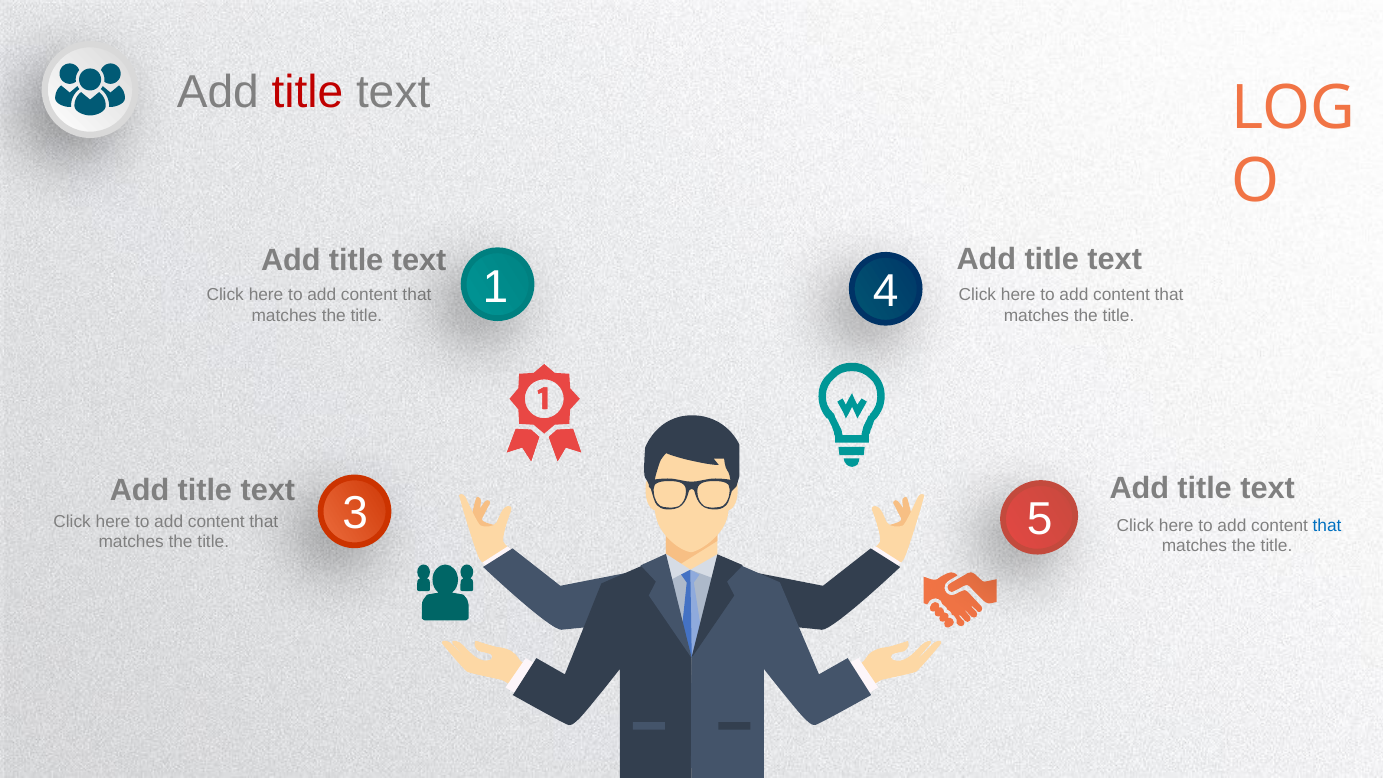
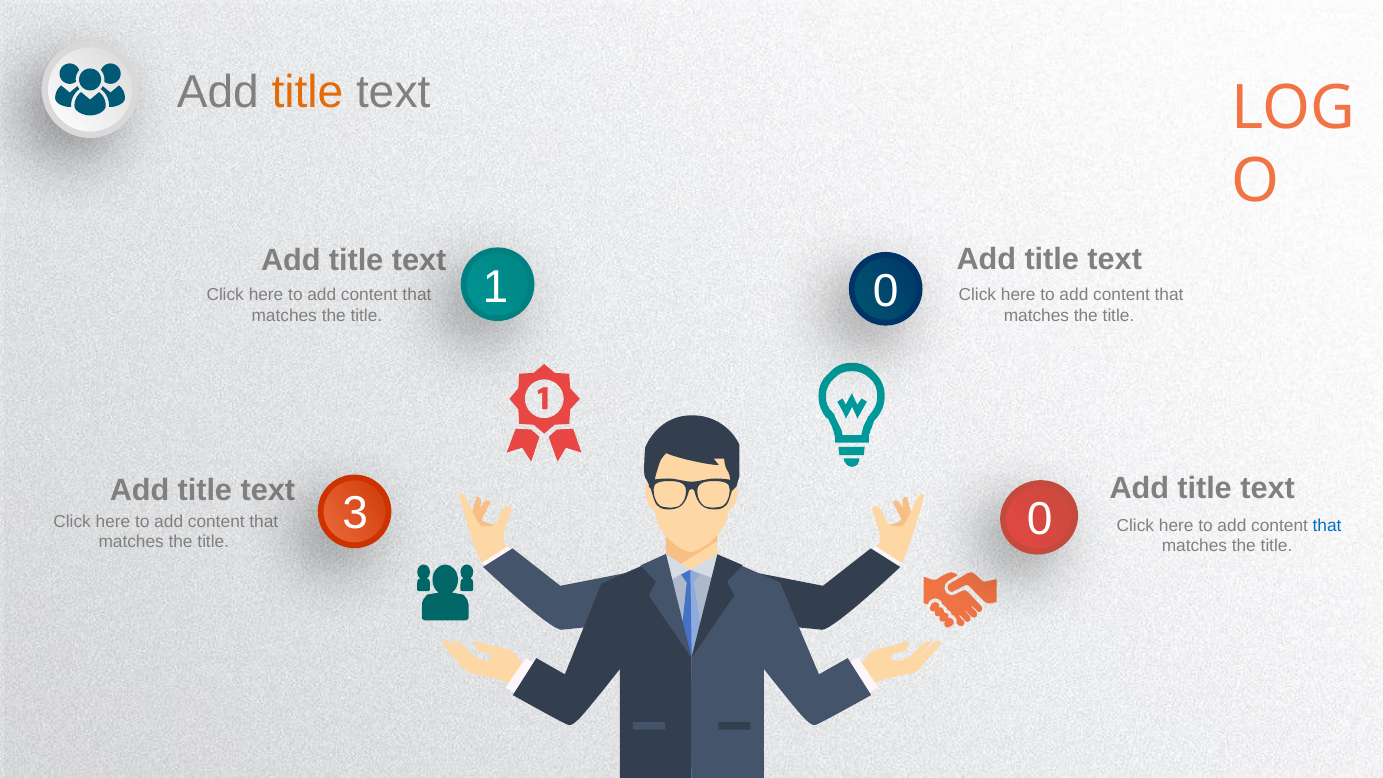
title colour: red -> orange (307, 92)
1 4: 4 -> 0 (886, 291)
3 5: 5 -> 0 (1040, 519)
